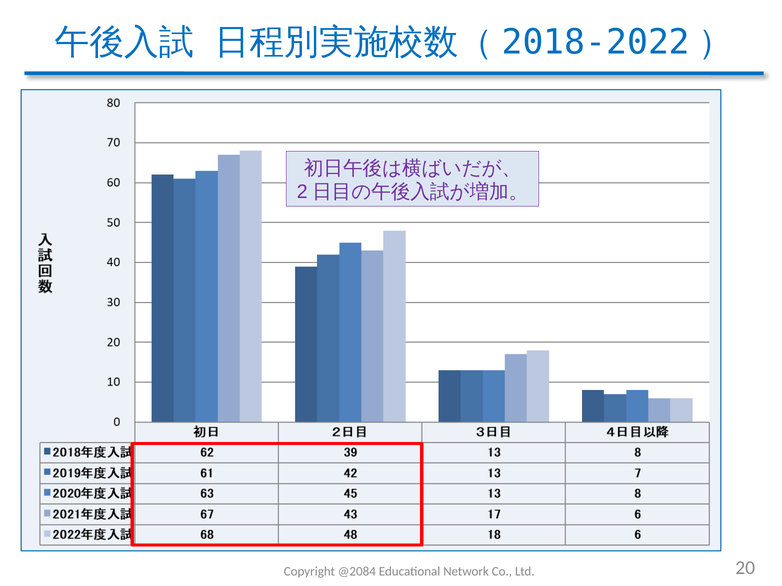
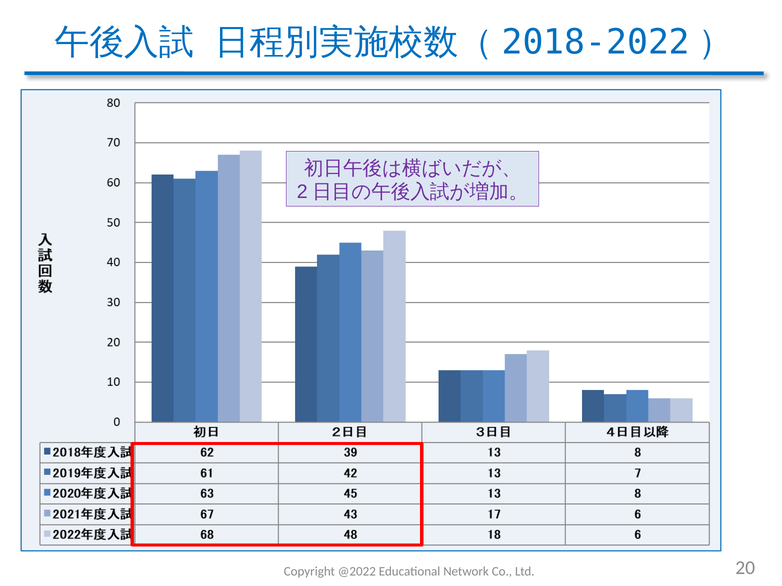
@2084: @2084 -> @2022 (357, 572)
